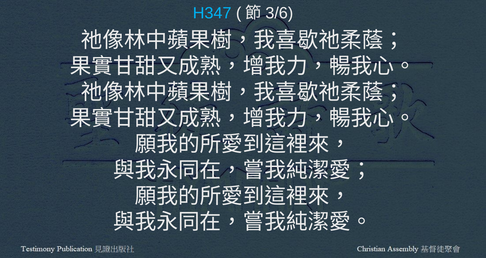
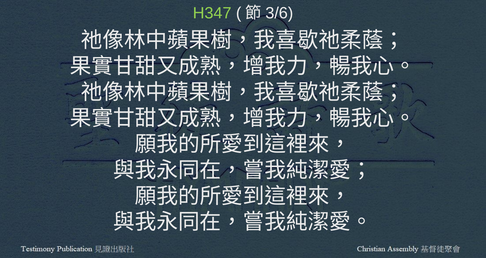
H347 colour: light blue -> light green (212, 13)
